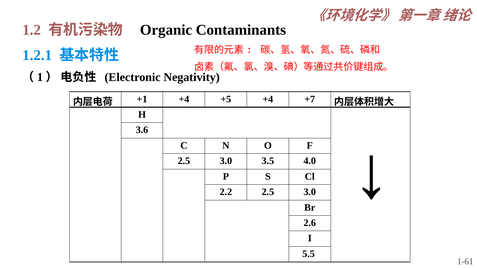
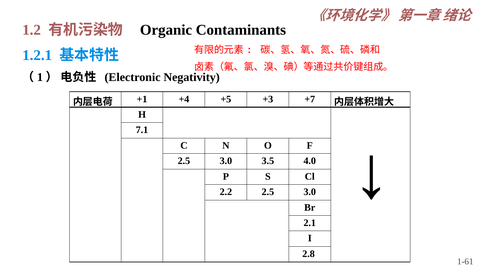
+5 +4: +4 -> +3 (268, 99)
3.6: 3.6 -> 7.1 (142, 130)
2.6: 2.6 -> 2.1 (310, 223)
5.5: 5.5 -> 2.8 (309, 254)
